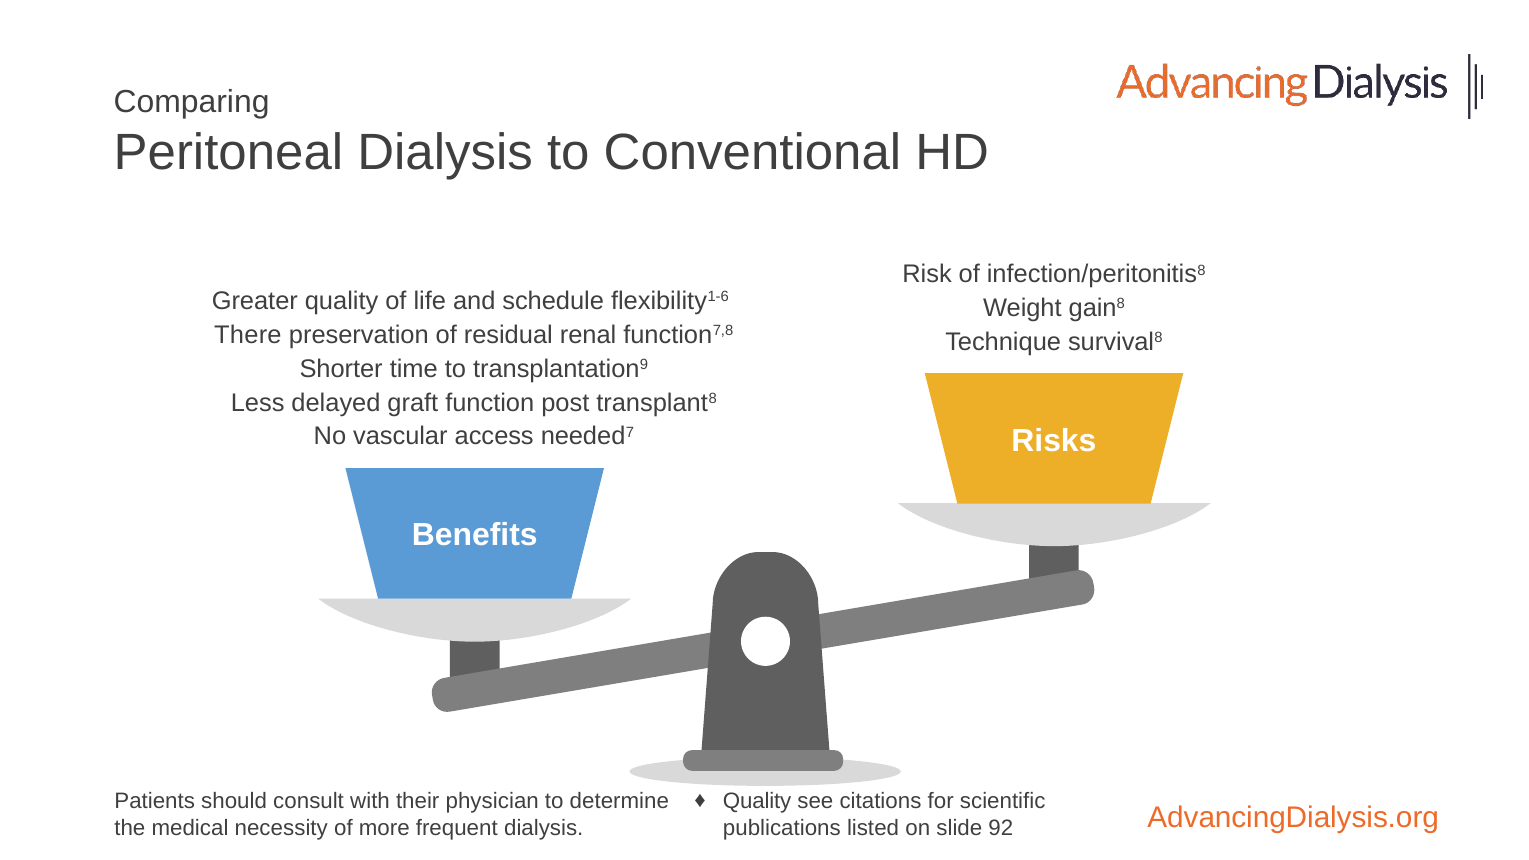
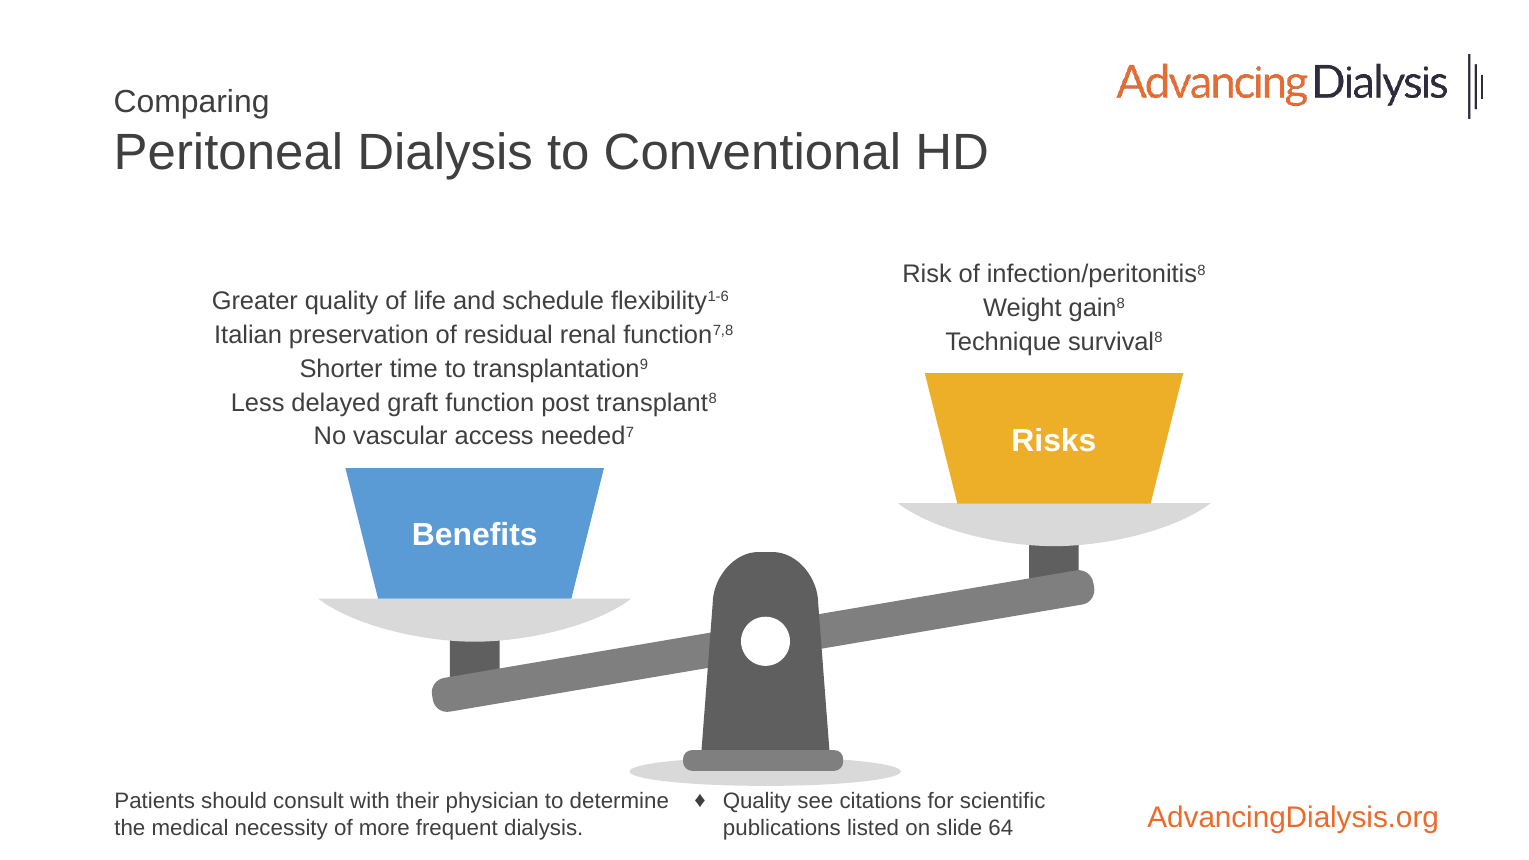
There: There -> Italian (248, 335)
92: 92 -> 64 (1001, 828)
